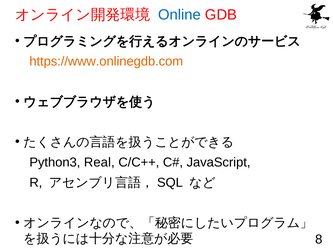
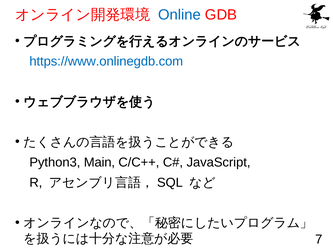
https://www.onlinegdb.com colour: orange -> blue (106, 61)
Real: Real -> Main (99, 162)
8: 8 -> 7 (319, 239)
